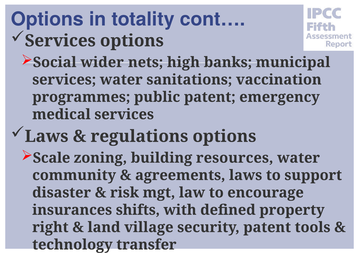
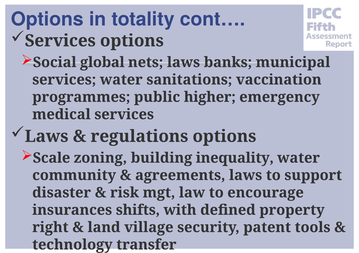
wider: wider -> global (102, 62)
nets high: high -> laws (183, 62)
public patent: patent -> higher (210, 97)
resources: resources -> inequality (235, 158)
